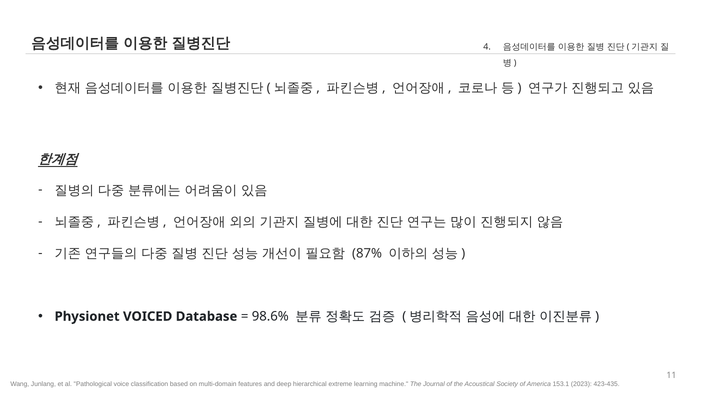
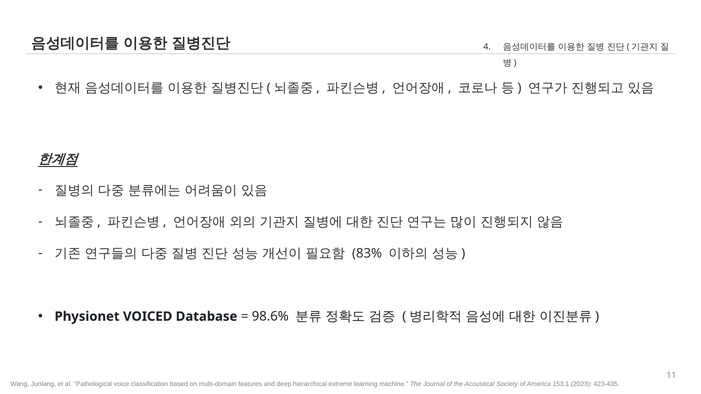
87%: 87% -> 83% (367, 254)
